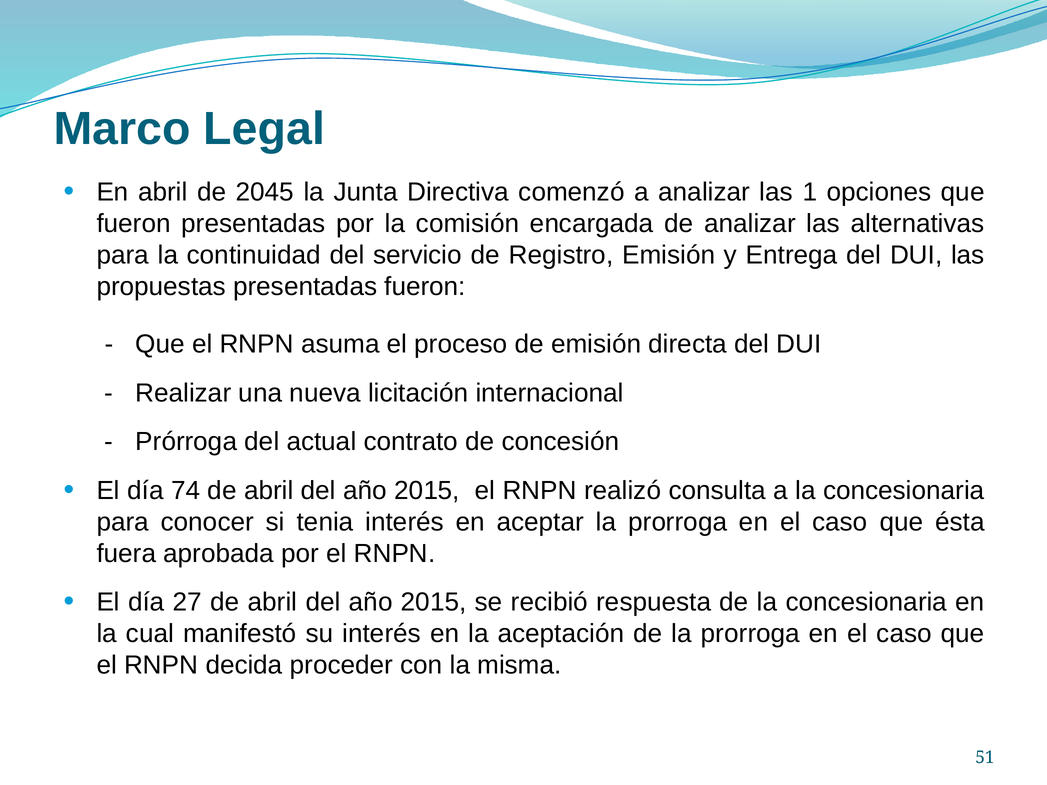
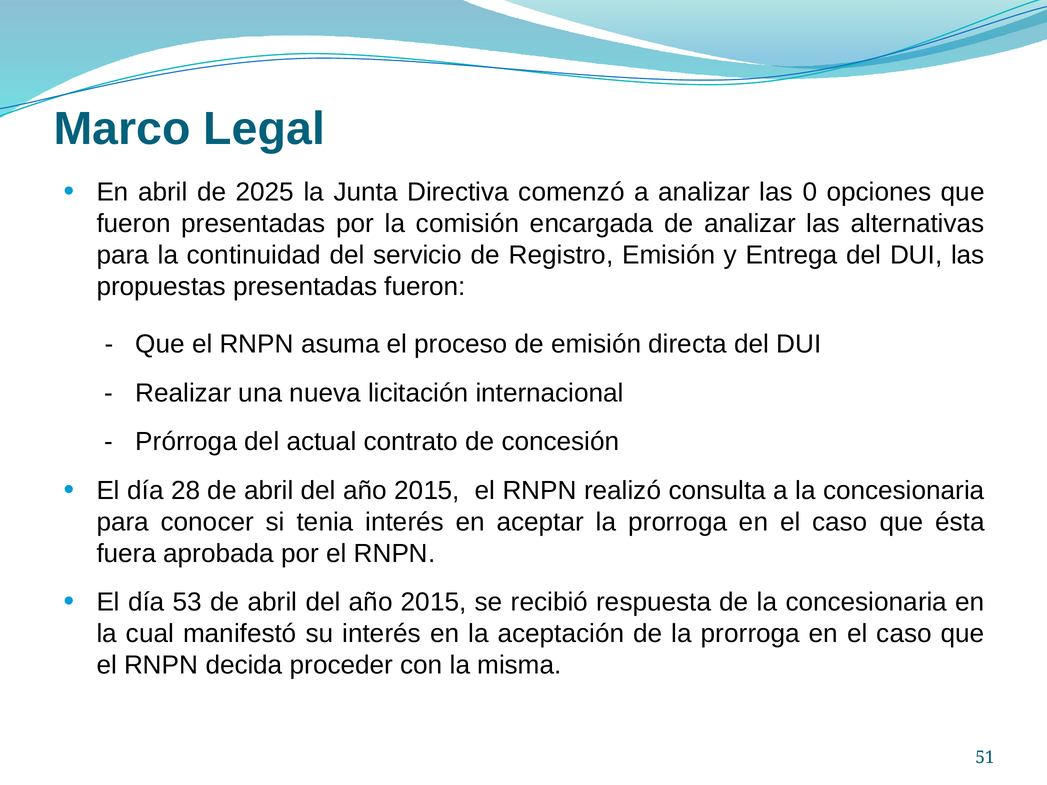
2045: 2045 -> 2025 (265, 192)
1: 1 -> 0 (810, 192)
74: 74 -> 28 (186, 491)
27: 27 -> 53 (187, 603)
